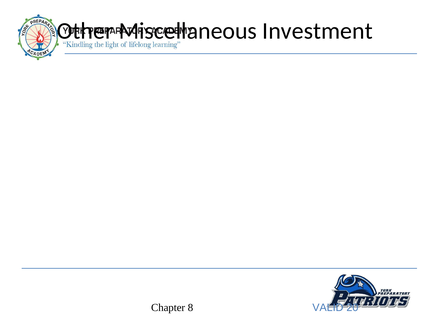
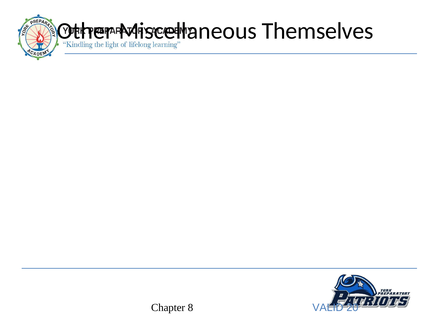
Investment: Investment -> Themselves (318, 31)
